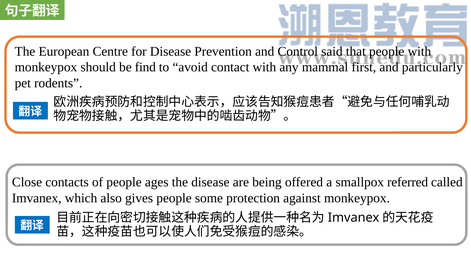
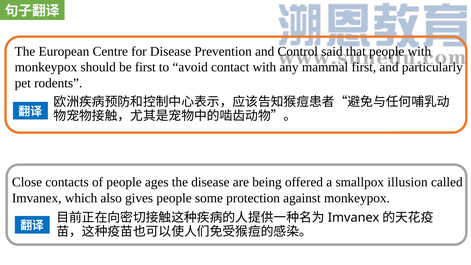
be find: find -> first (145, 67)
referred: referred -> illusion (408, 182)
